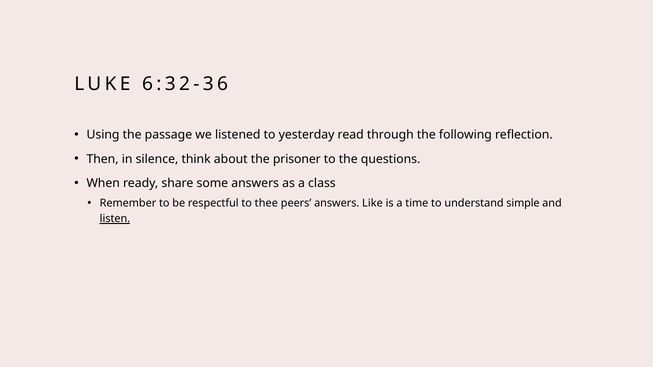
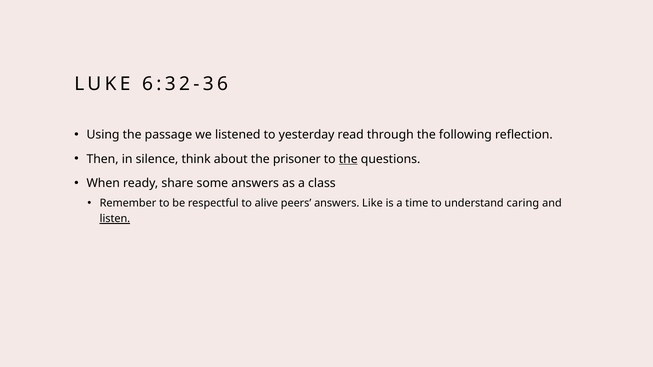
the underline: none -> present (348, 159)
thee: thee -> alive (266, 203)
simple: simple -> caring (523, 203)
